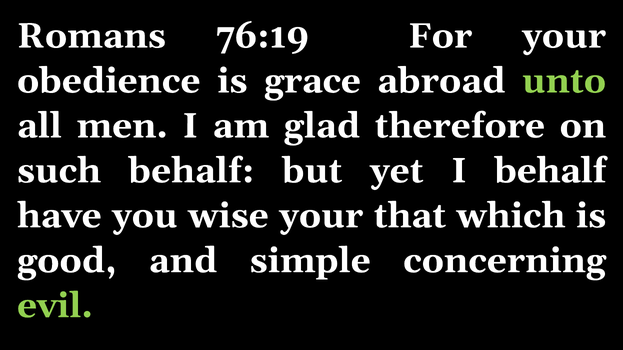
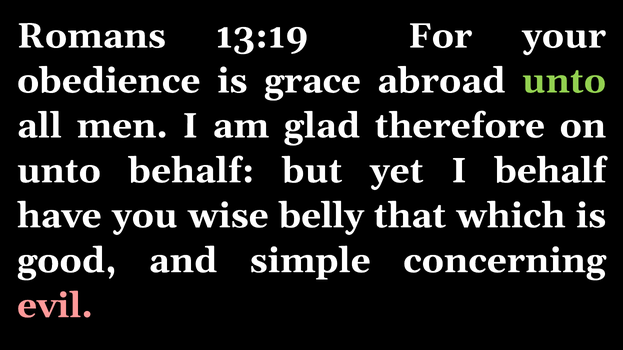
76:19: 76:19 -> 13:19 (262, 36)
such: such -> unto (59, 171)
wise your: your -> belly (321, 216)
evil colour: light green -> pink (55, 306)
